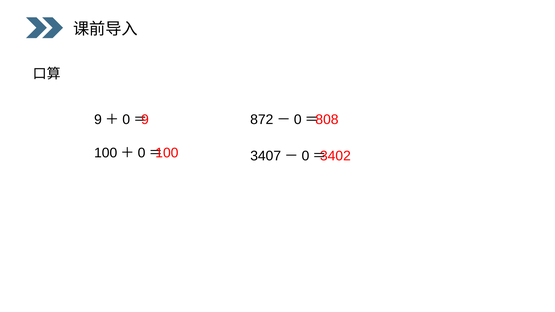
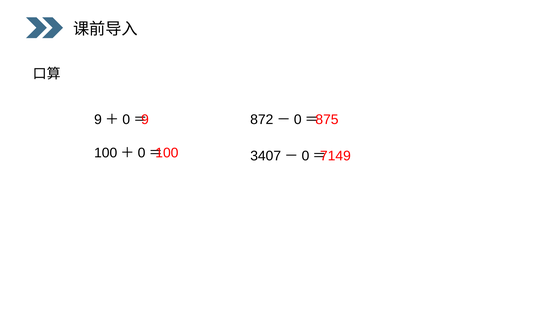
808: 808 -> 875 (327, 120)
3402: 3402 -> 7149 (335, 156)
